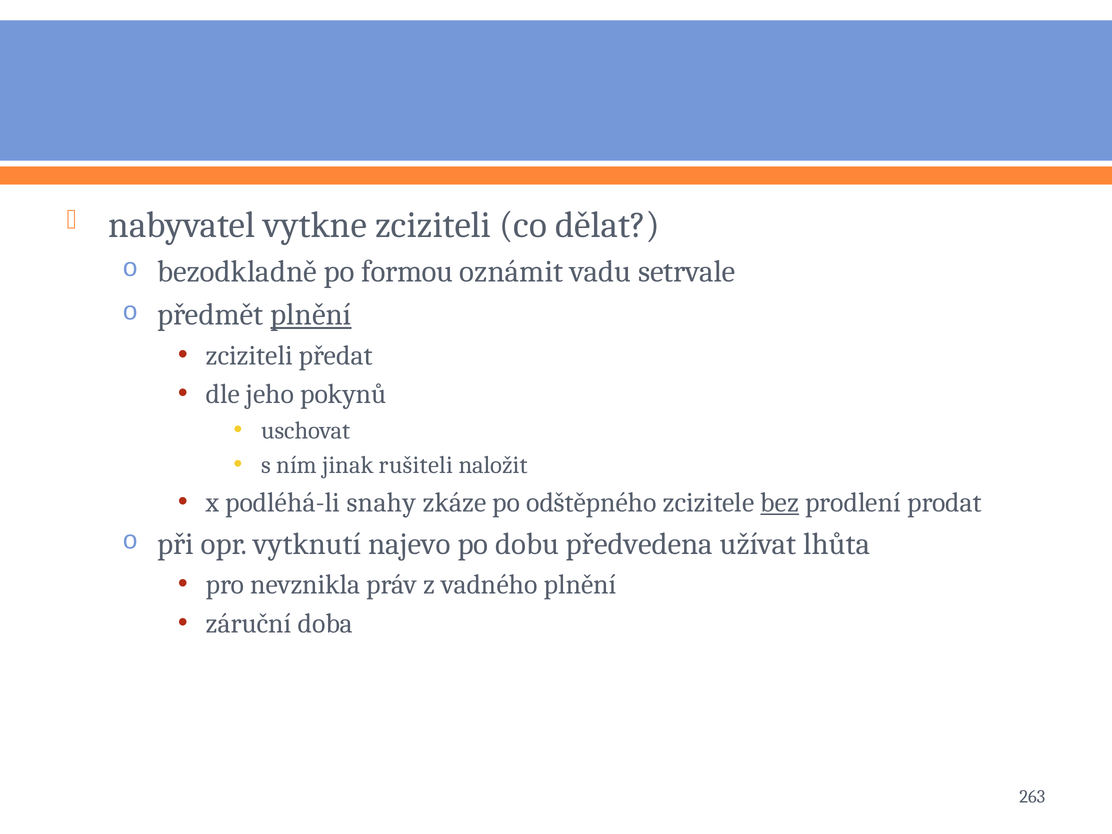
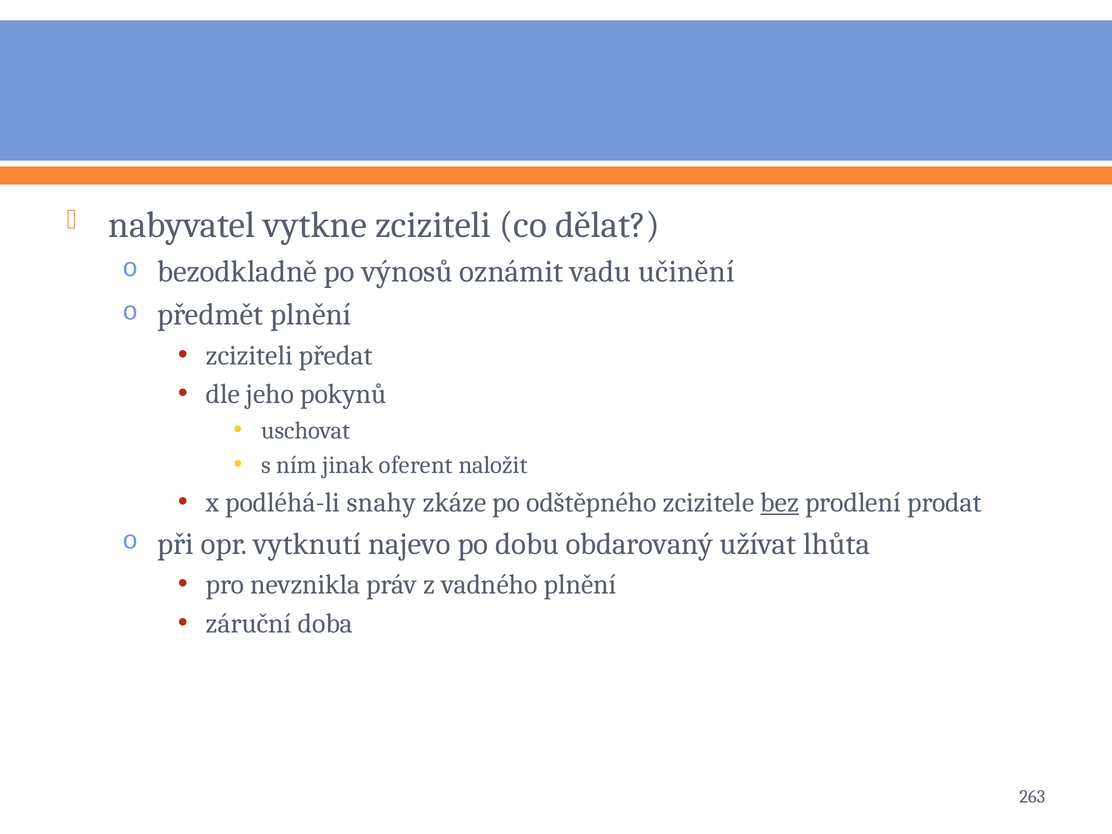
formou: formou -> výnosů (407, 272)
setrvale: setrvale -> učinění (687, 272)
plnění underline: present -> none (311, 315)
rušiteli: rušiteli -> oferent (416, 465)
předvedena: předvedena -> obdarovaný (640, 544)
